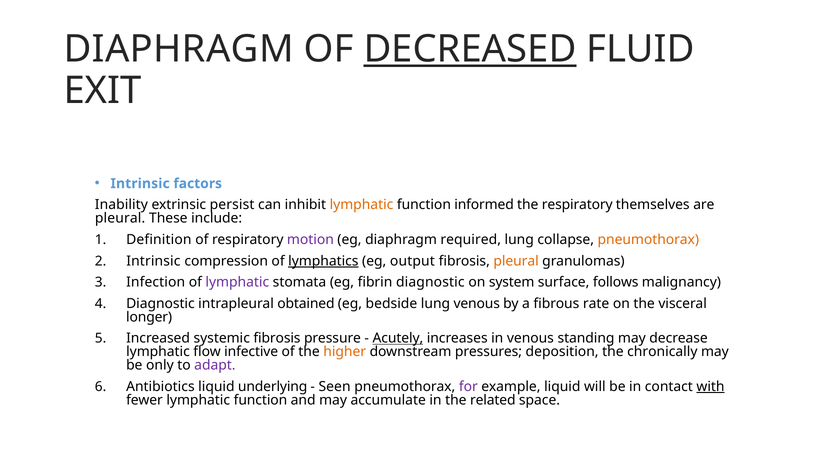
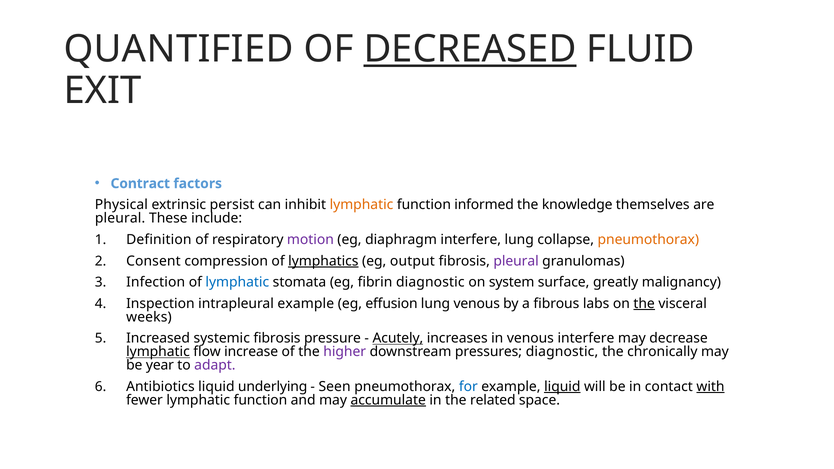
DIAPHRAGM: DIAPHRAGM -> QUANTIFIED (179, 49)
Intrinsic: Intrinsic -> Contract (140, 184)
Inability: Inability -> Physical (121, 205)
the respiratory: respiratory -> knowledge (577, 205)
diaphragm required: required -> interfere (471, 240)
Intrinsic: Intrinsic -> Consent (153, 261)
pleural colour: orange -> purple (516, 261)
lymphatic colour: purple -> blue (237, 282)
follows: follows -> greatly (616, 282)
Diagnostic: Diagnostic -> Inspection (160, 304)
intrapleural obtained: obtained -> example (306, 304)
bedside: bedside -> effusion (392, 304)
rate: rate -> labs (596, 304)
the underline: none -> present (644, 304)
longer: longer -> weeks (149, 317)
venous standing: standing -> interfere (586, 338)
lymphatic underline: none -> present (158, 352)
infective: infective -> increase (251, 352)
higher colour: orange -> purple (345, 352)
pressures deposition: deposition -> diagnostic (562, 352)
only: only -> year (160, 365)
for colour: purple -> blue (468, 387)
liquid underline: none -> present (562, 387)
accumulate underline: none -> present (388, 400)
